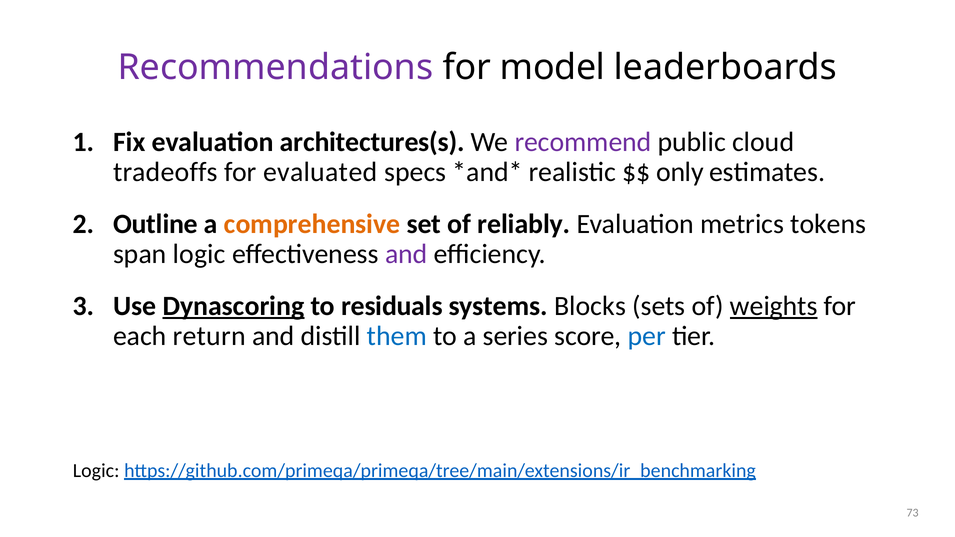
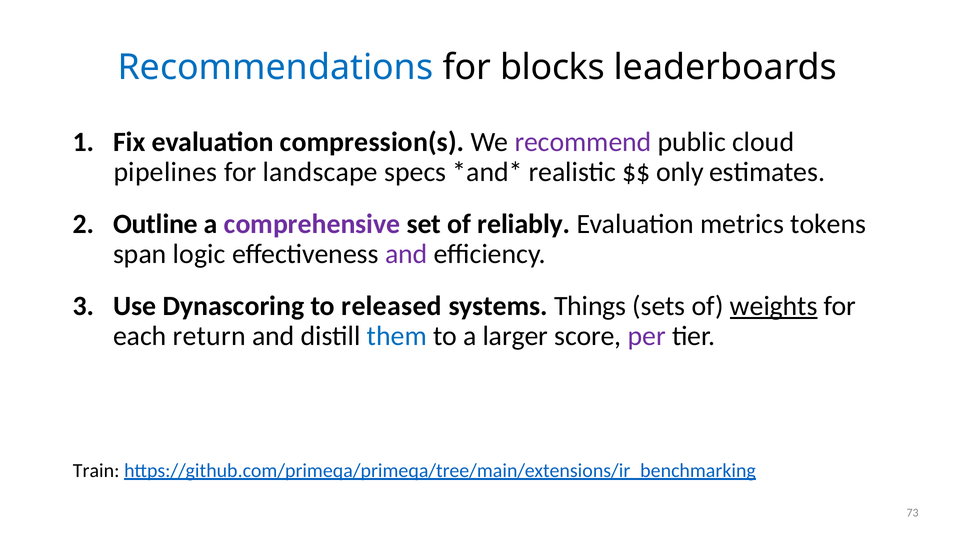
Recommendations colour: purple -> blue (275, 67)
model: model -> blocks (553, 67)
architectures(s: architectures(s -> compression(s (372, 142)
tradeoffs: tradeoffs -> pipelines (165, 172)
evaluated: evaluated -> landscape (320, 172)
comprehensive colour: orange -> purple (312, 224)
Dynascoring underline: present -> none (233, 306)
residuals: residuals -> released (392, 306)
Blocks: Blocks -> Things (590, 306)
series: series -> larger (515, 336)
per colour: blue -> purple (647, 336)
Logic: Logic -> Train (96, 471)
